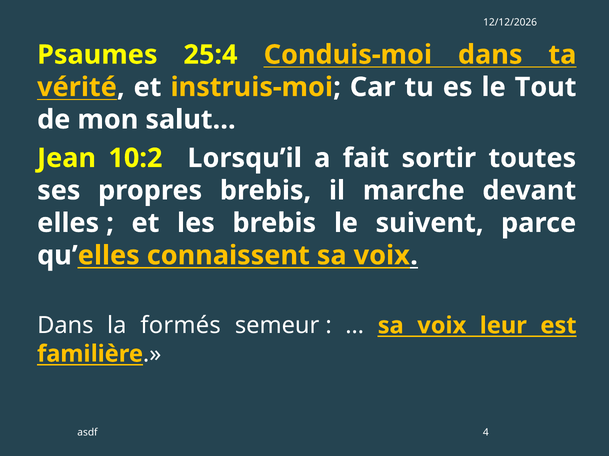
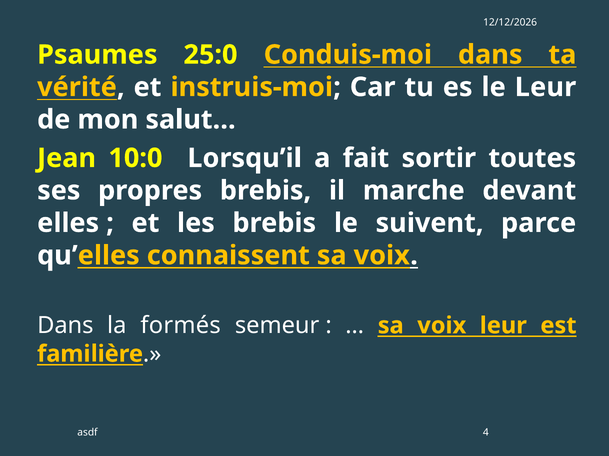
25:4: 25:4 -> 25:0 (210, 55)
le Tout: Tout -> Leur (545, 87)
10:2: 10:2 -> 10:0 (135, 158)
